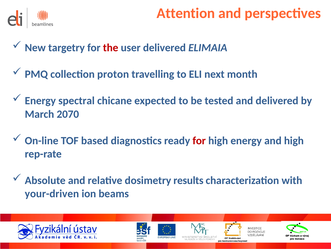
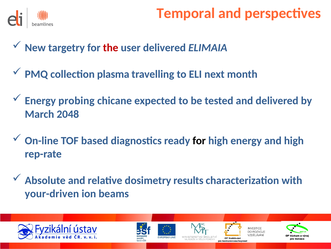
Attention: Attention -> Temporal (186, 13)
proton: proton -> plasma (113, 74)
spectral: spectral -> probing (76, 101)
2070: 2070 -> 2048 (68, 114)
for colour: red -> black (199, 140)
